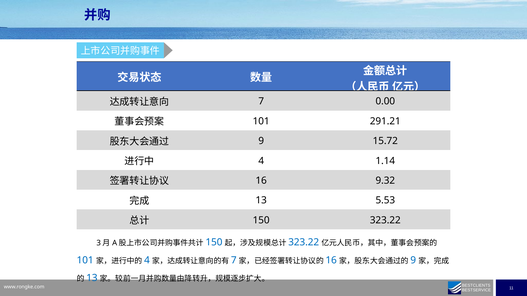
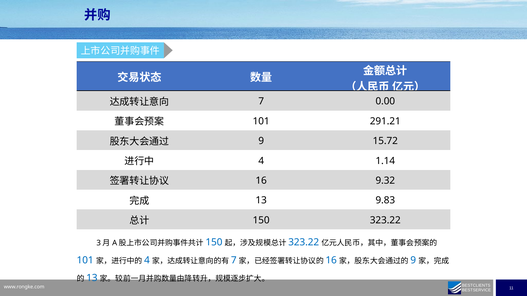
5.53: 5.53 -> 9.83 (385, 201)
